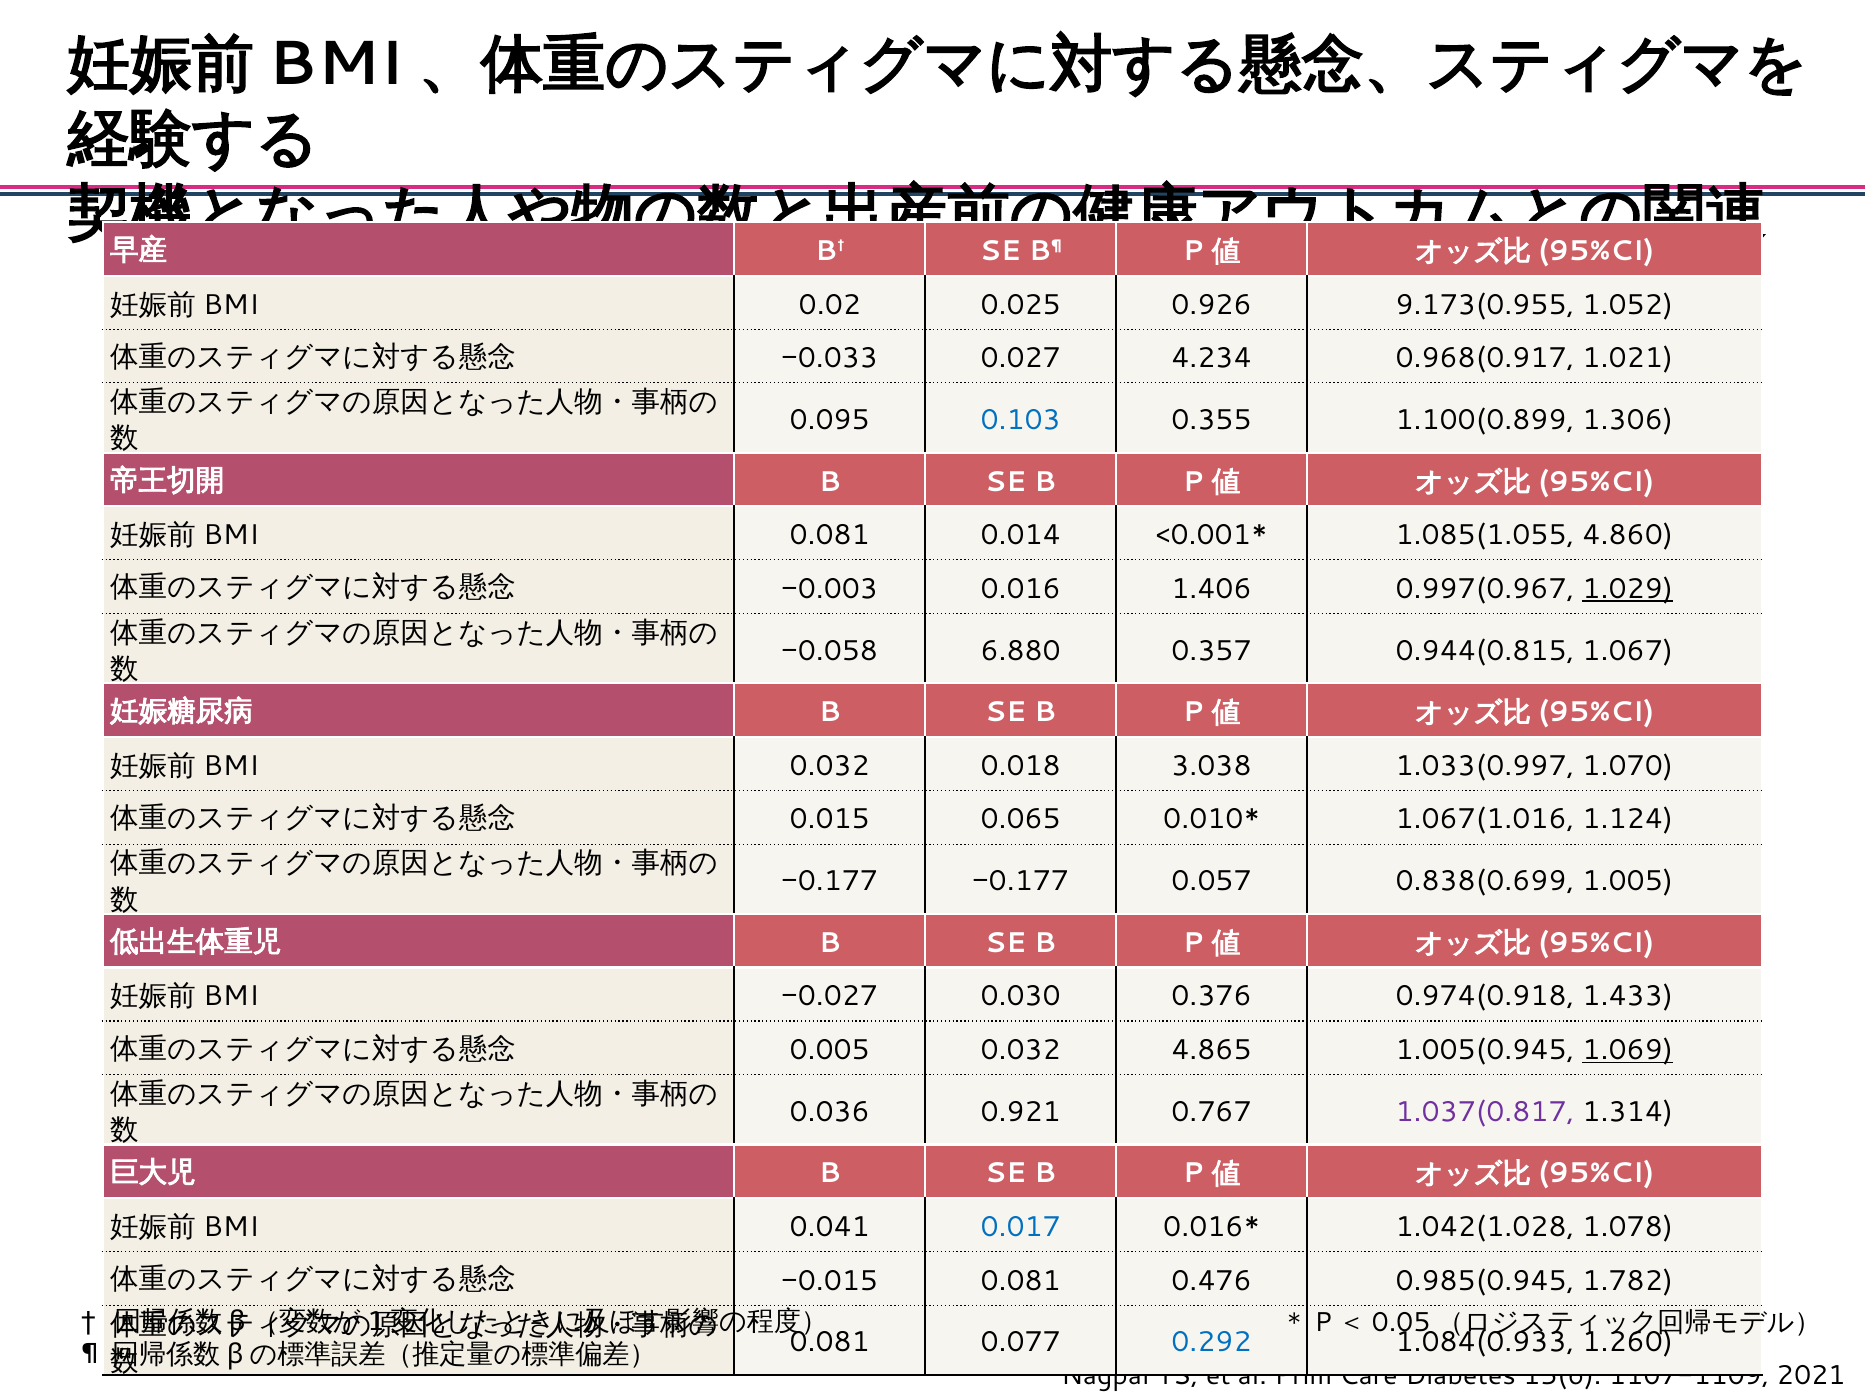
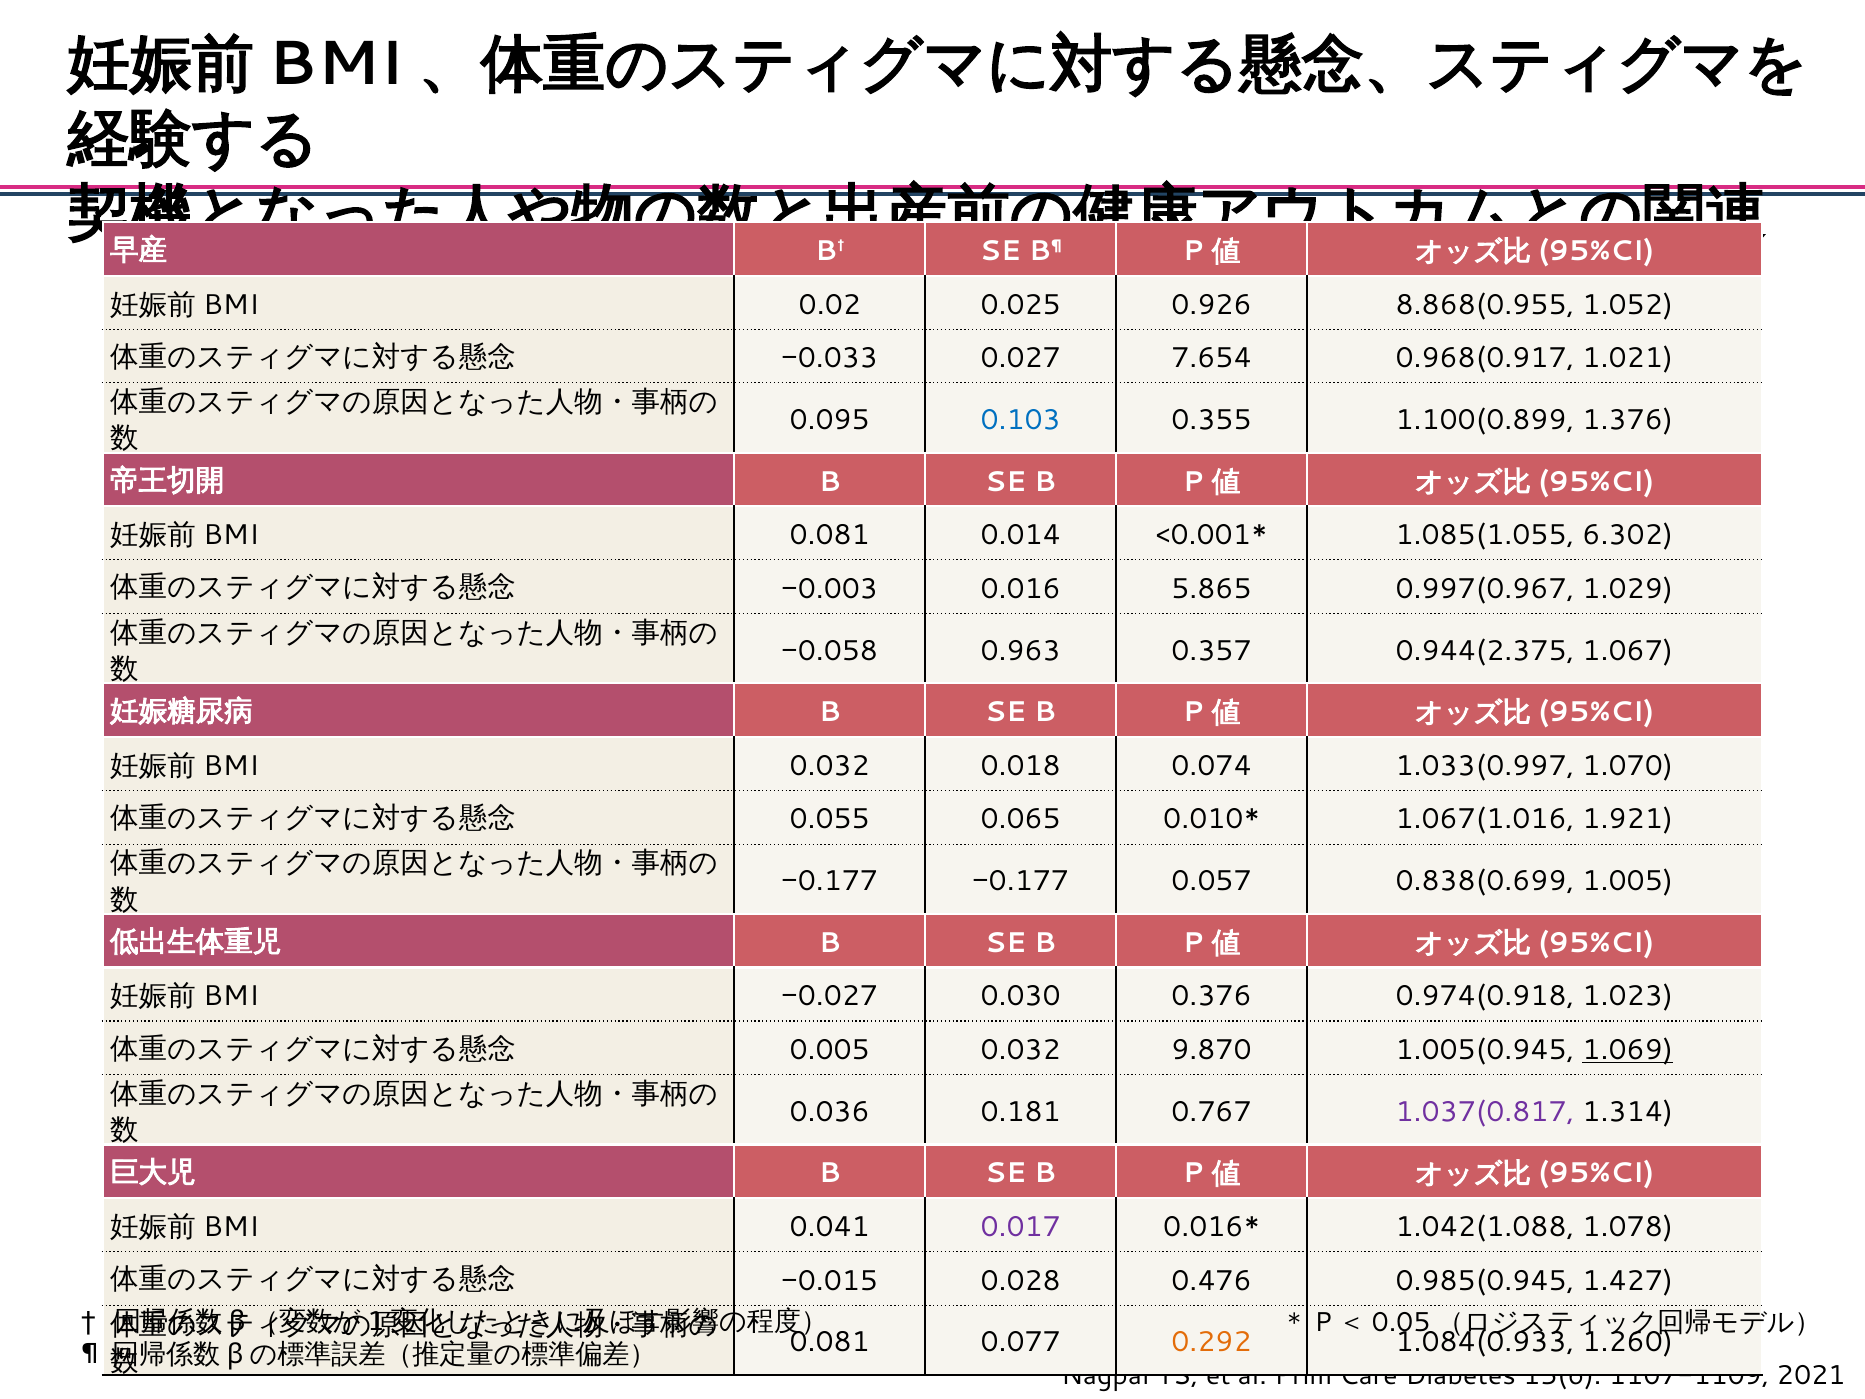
9.173(0.955: 9.173(0.955 -> 8.868(0.955 (1485, 305)
4.234: 4.234 -> 7.654 (1212, 358)
1.306: 1.306 -> 1.376 (1628, 420)
4.860: 4.860 -> 6.302 (1628, 535)
1.406: 1.406 -> 5.865 (1212, 589)
1.029 underline: present -> none (1628, 589)
6.880: 6.880 -> 0.963 (1021, 651)
0.944(0.815: 0.944(0.815 -> 0.944(2.375 (1485, 651)
3.038: 3.038 -> 0.074 (1212, 766)
0.015: 0.015 -> 0.055 (830, 819)
1.124: 1.124 -> 1.921 (1628, 819)
1.433: 1.433 -> 1.023 (1628, 996)
4.865: 4.865 -> 9.870 (1212, 1050)
0.921: 0.921 -> 0.181 (1021, 1112)
0.017 colour: blue -> purple (1021, 1227)
1.042(1.028: 1.042(1.028 -> 1.042(1.088 (1485, 1227)
−0.015 0.081: 0.081 -> 0.028 (1021, 1281)
1.782: 1.782 -> 1.427 (1628, 1281)
0.292 colour: blue -> orange (1212, 1342)
